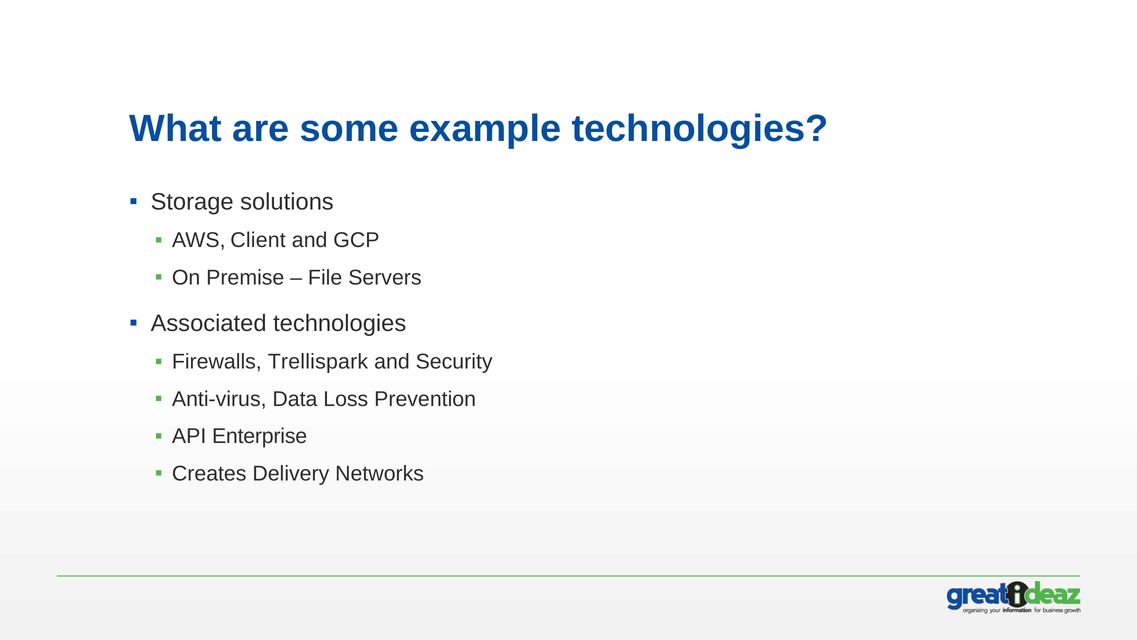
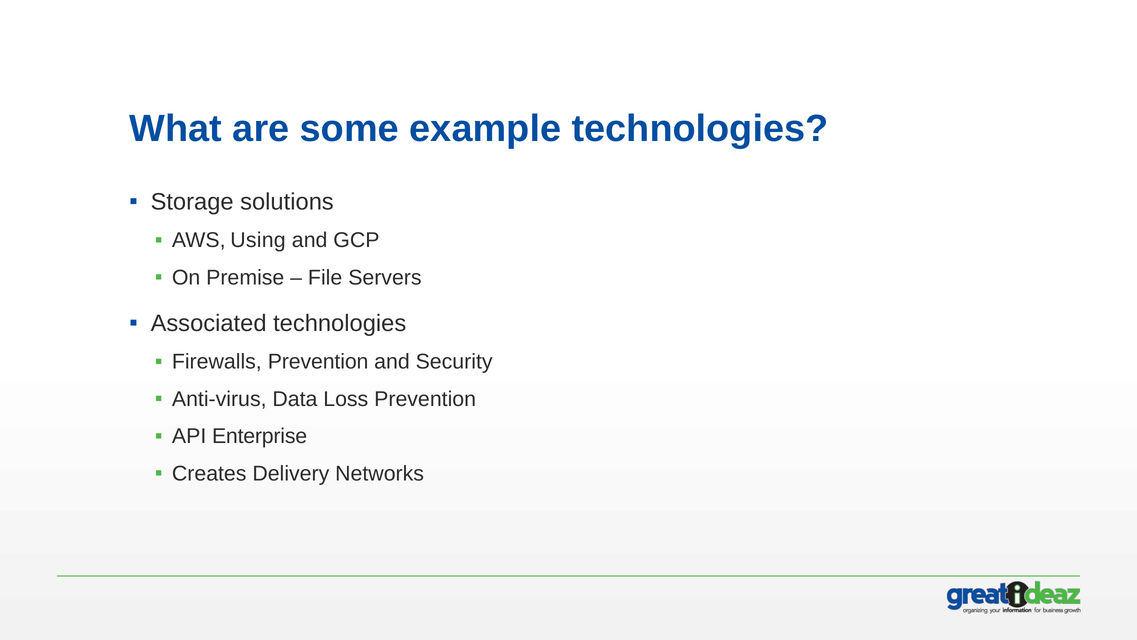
Client: Client -> Using (258, 240)
Firewalls Trellispark: Trellispark -> Prevention (318, 362)
